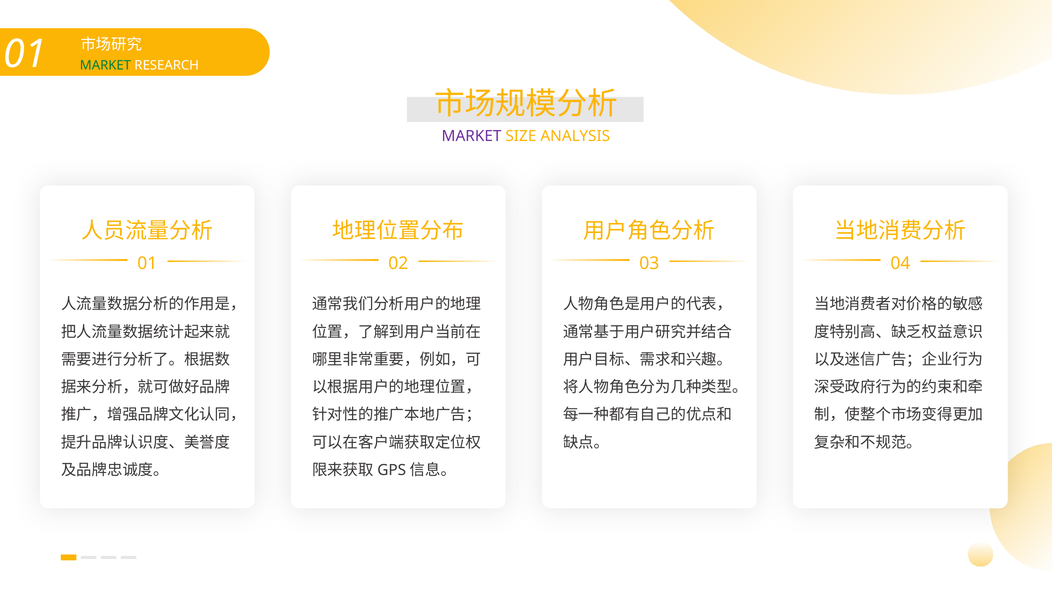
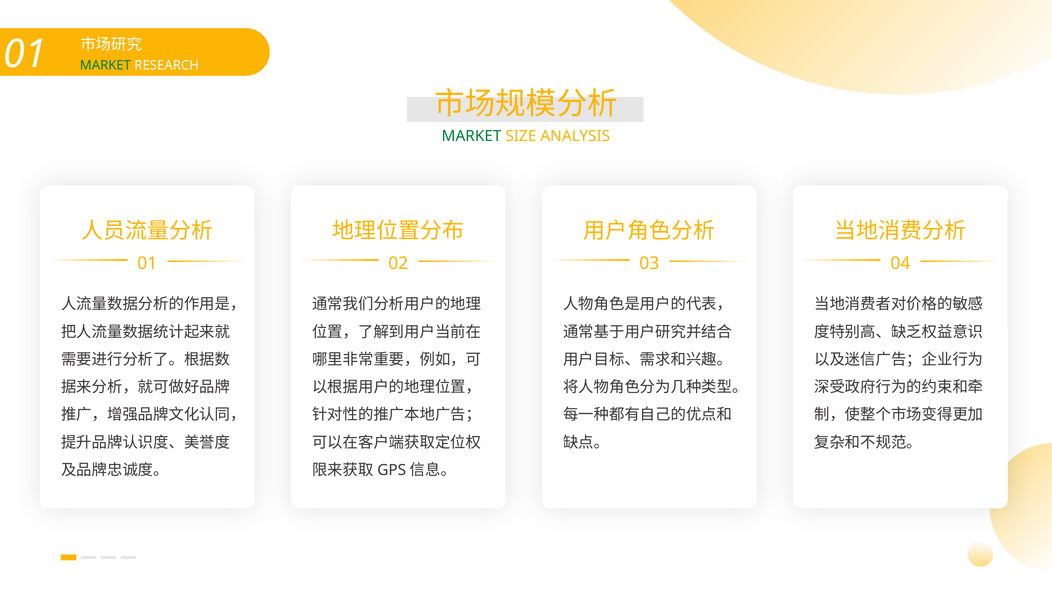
MARKET colour: purple -> green (472, 136)
